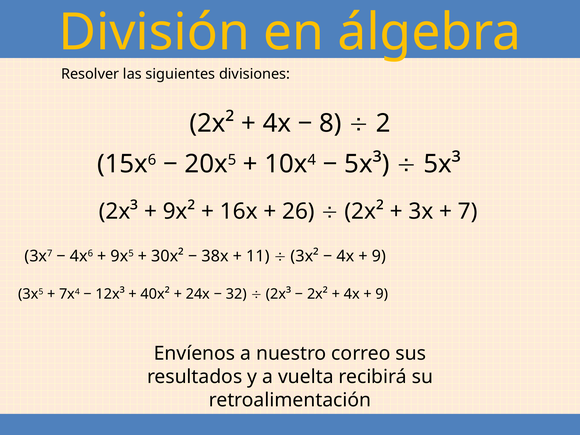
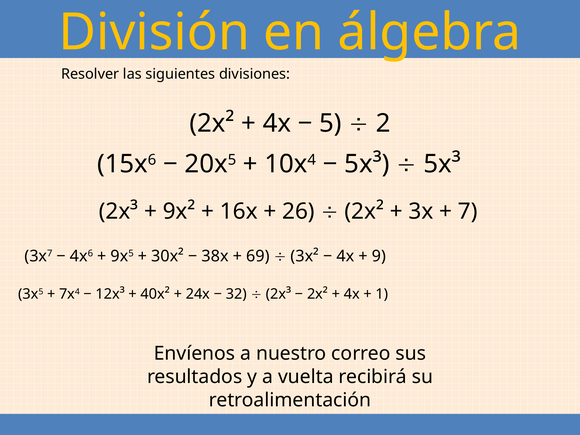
8: 8 -> 5 (330, 123)
11: 11 -> 69 (258, 256)
9: 9 -> 1 (382, 294)
